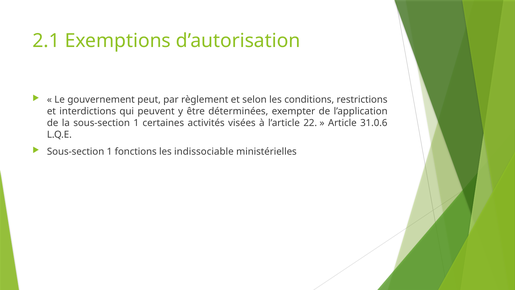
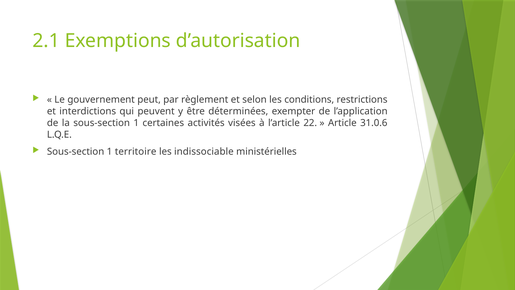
fonctions: fonctions -> territoire (136, 151)
